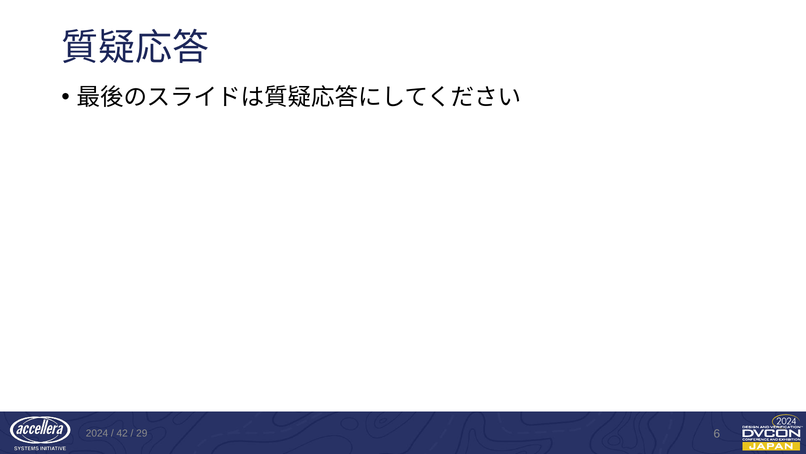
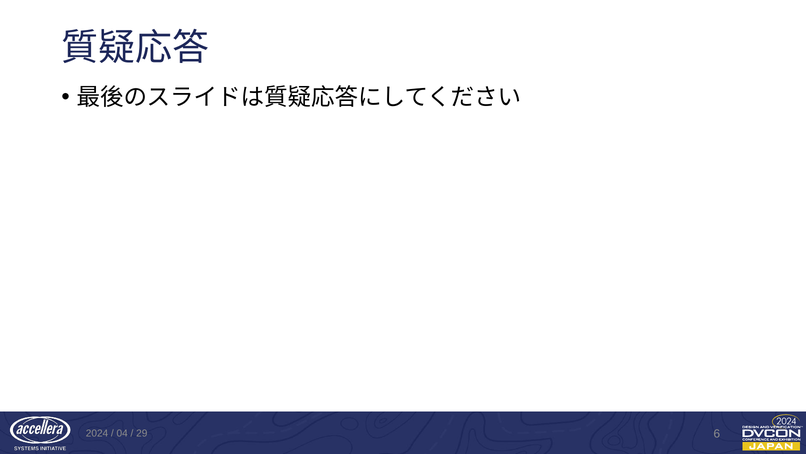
42: 42 -> 04 (122, 433)
